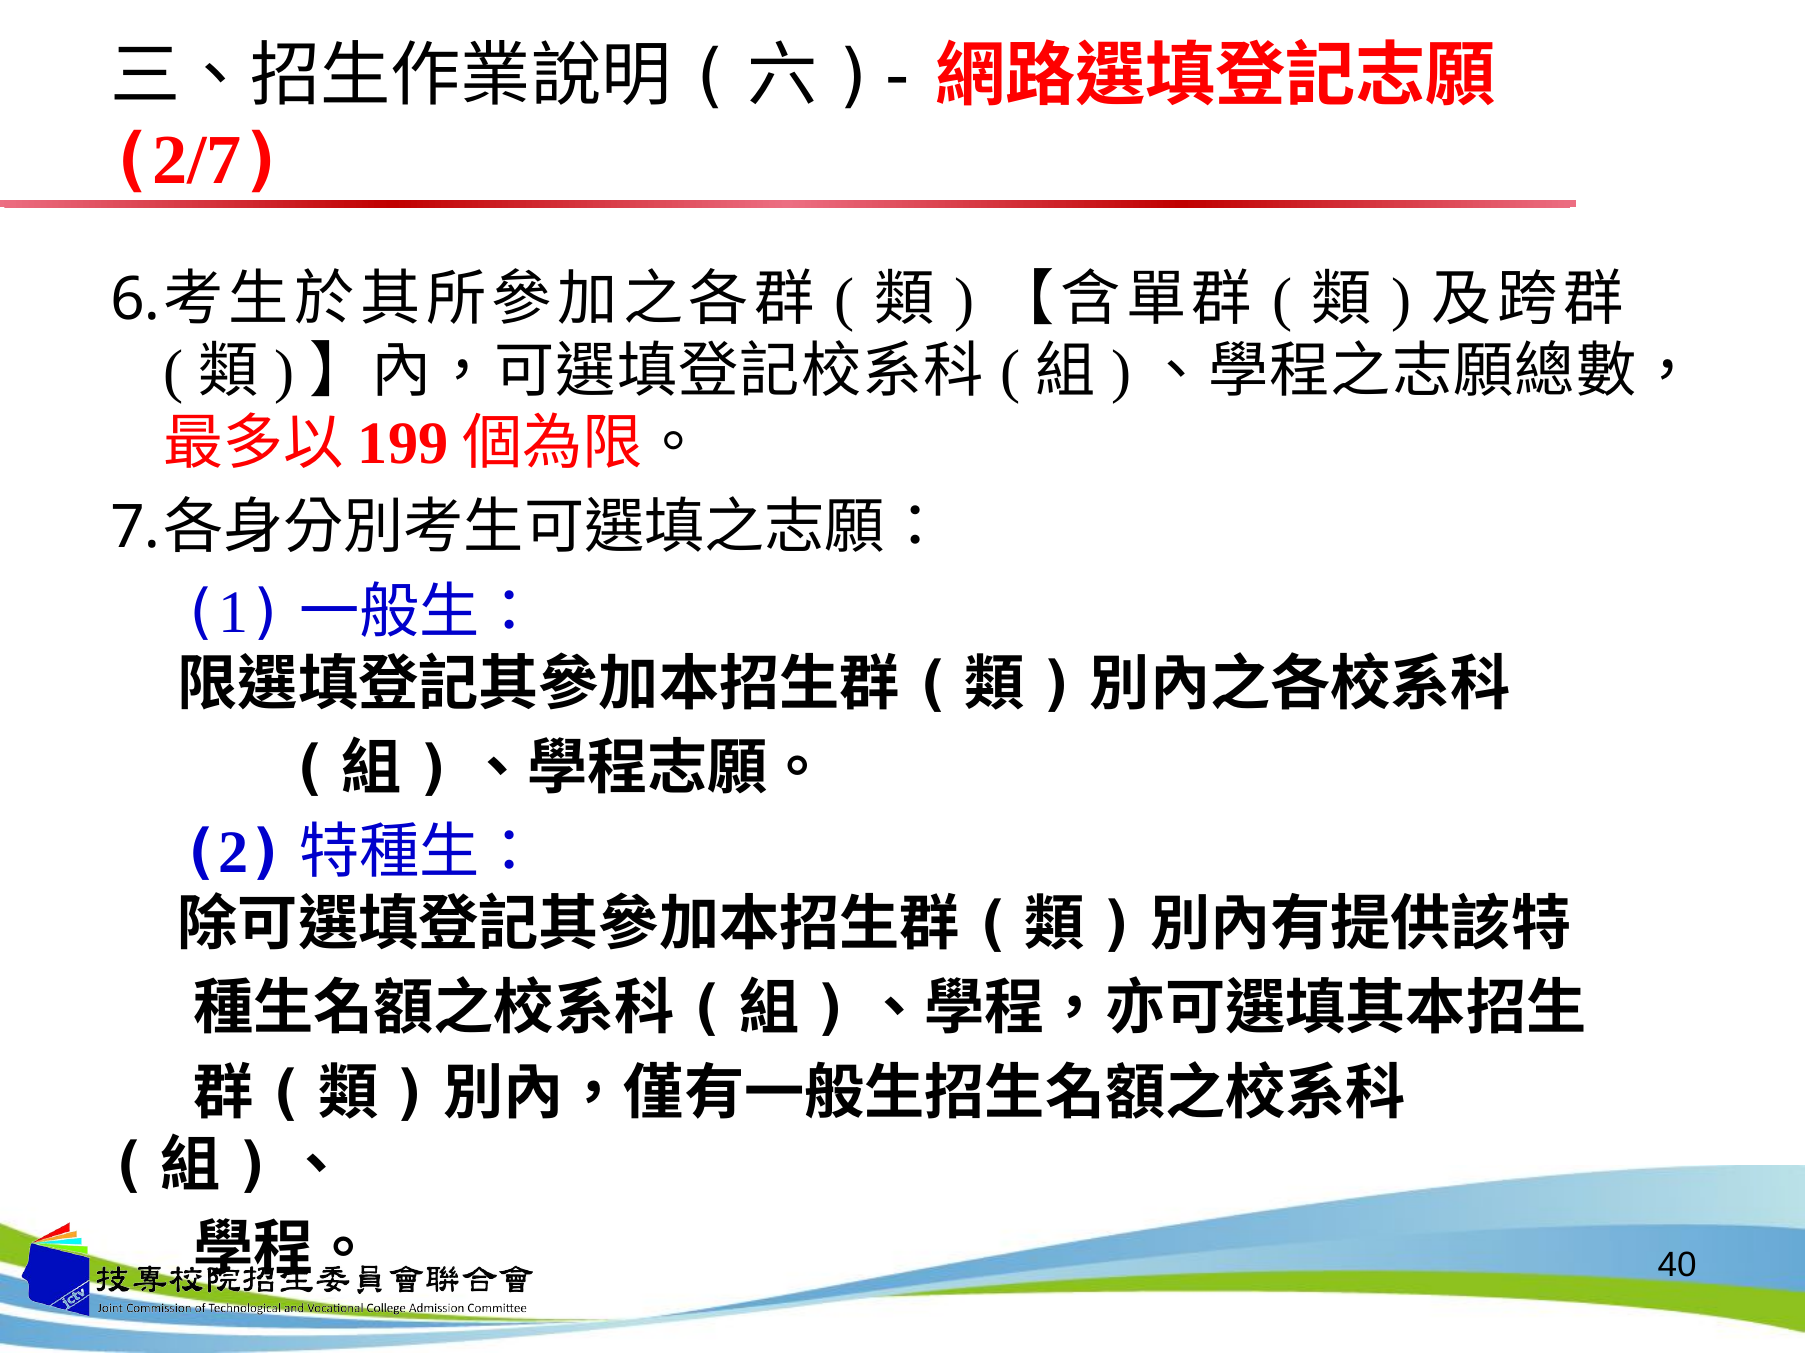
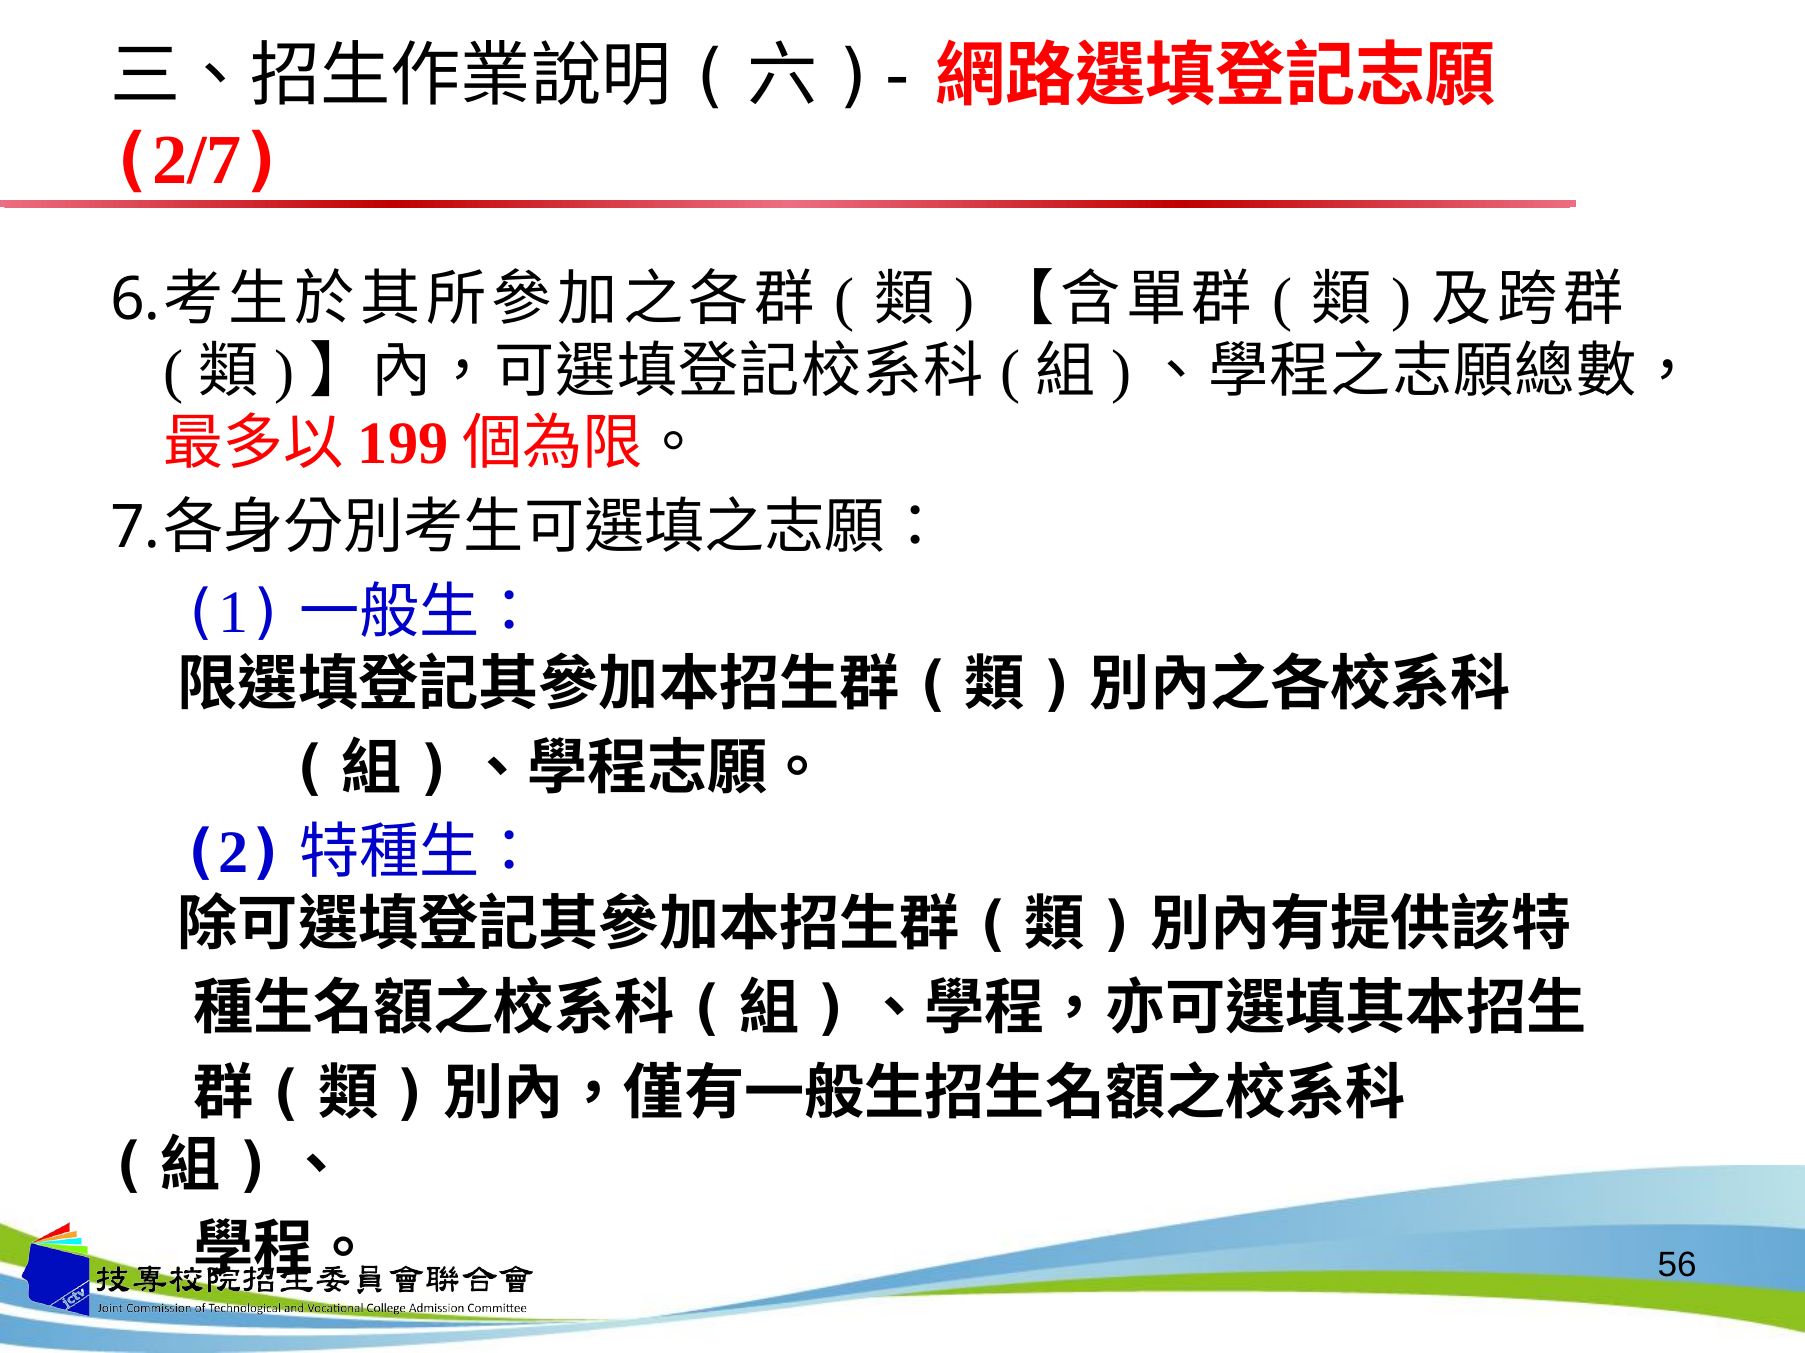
40: 40 -> 56 (1677, 1265)
